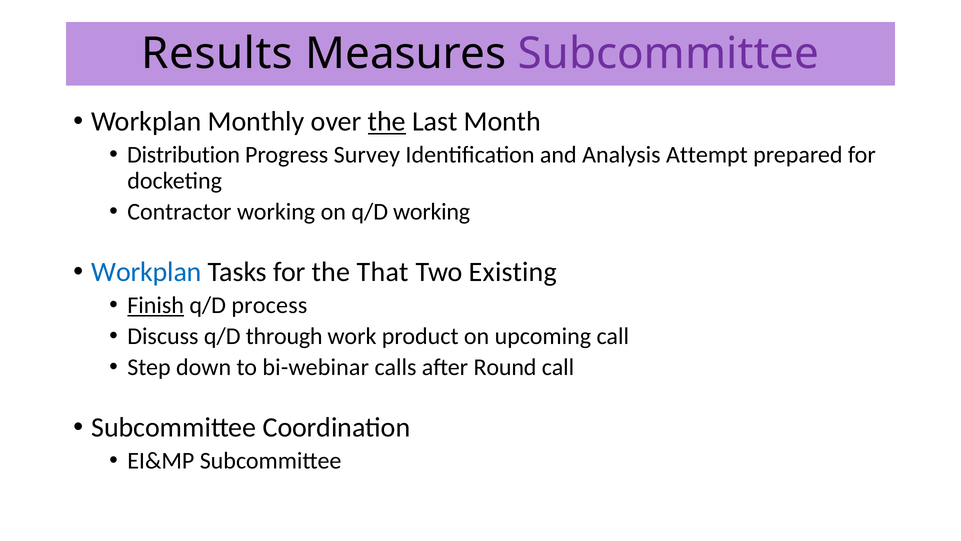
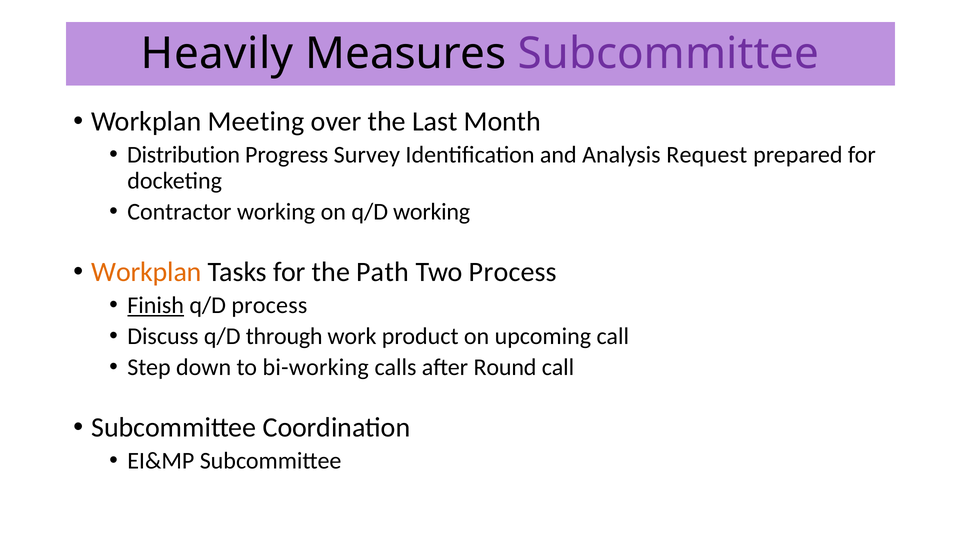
Results: Results -> Heavily (217, 54)
Monthly: Monthly -> Meeting (256, 122)
the underline: present -> none (387, 122)
Attempt: Attempt -> Request (707, 155)
Workplan colour: blue -> orange (146, 272)
That: That -> Path (383, 272)
Two Existing: Existing -> Process (513, 272)
bi-webinar: bi-webinar -> bi-working (316, 367)
